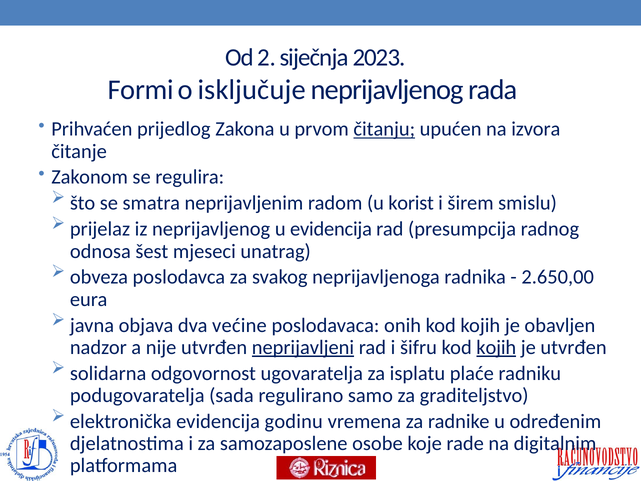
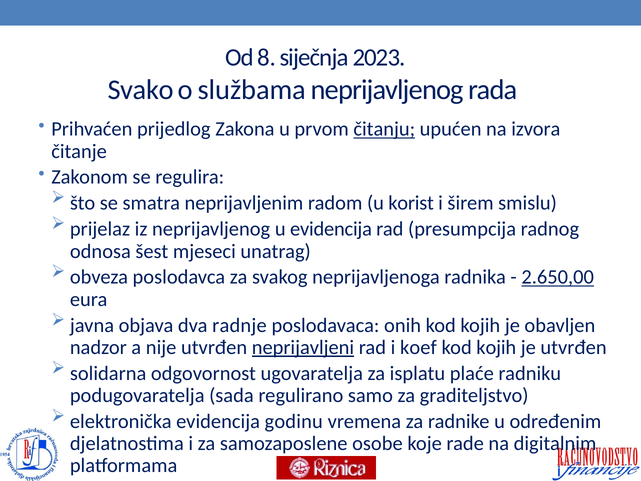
2: 2 -> 8 (267, 57)
Formi: Formi -> Svako (141, 90)
isključuje: isključuje -> službama (252, 90)
2.650,00 underline: none -> present (558, 277)
većine: većine -> radnje (239, 325)
šifru: šifru -> koef (418, 347)
kojih underline: present -> none (496, 347)
